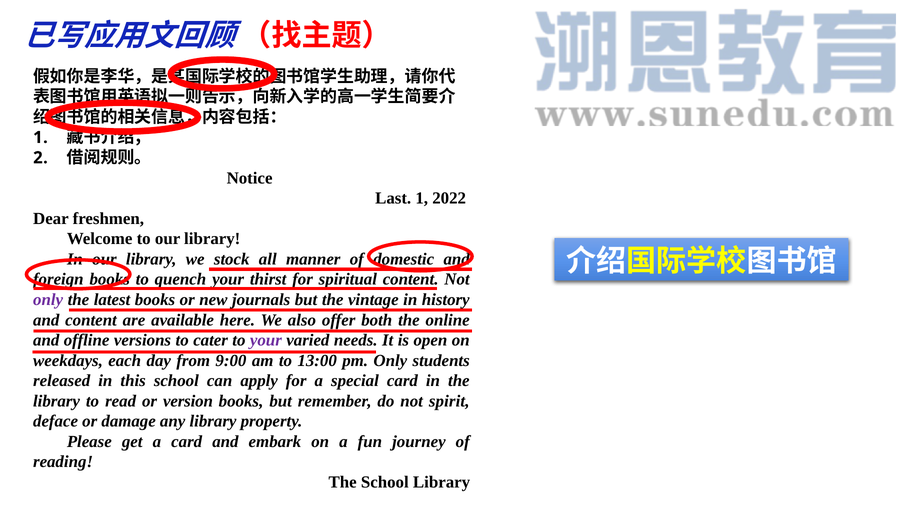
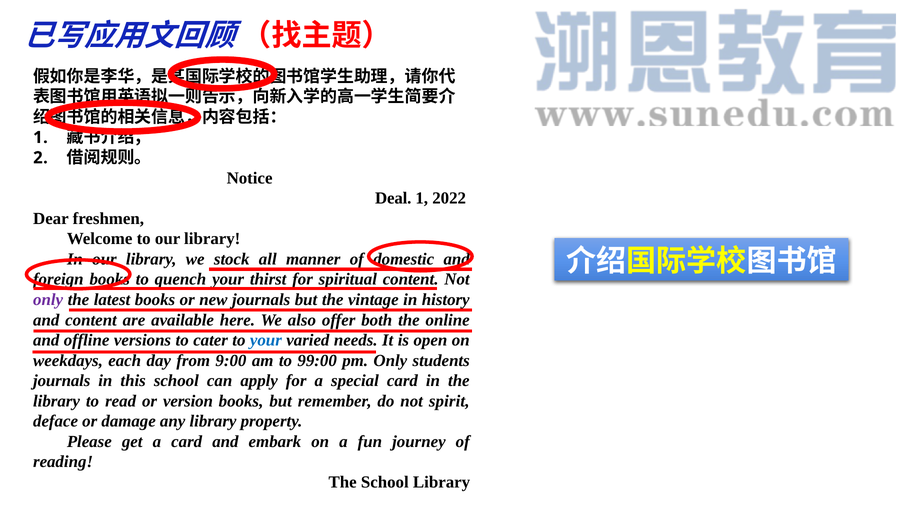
Last: Last -> Deal (393, 198)
your colour: purple -> blue (266, 340)
13:00: 13:00 -> 99:00 (317, 360)
released: released -> journals (62, 381)
